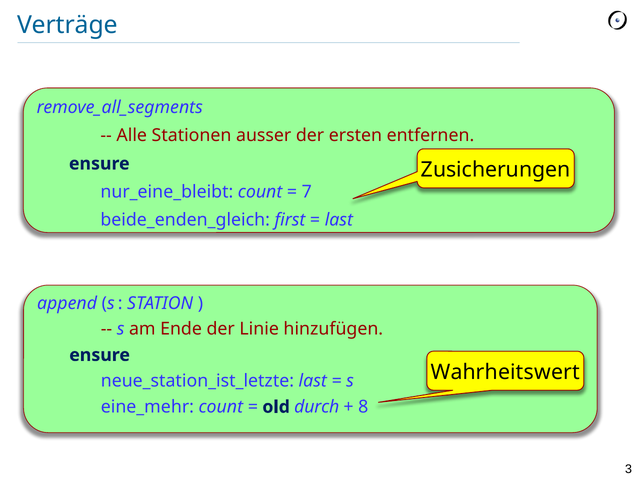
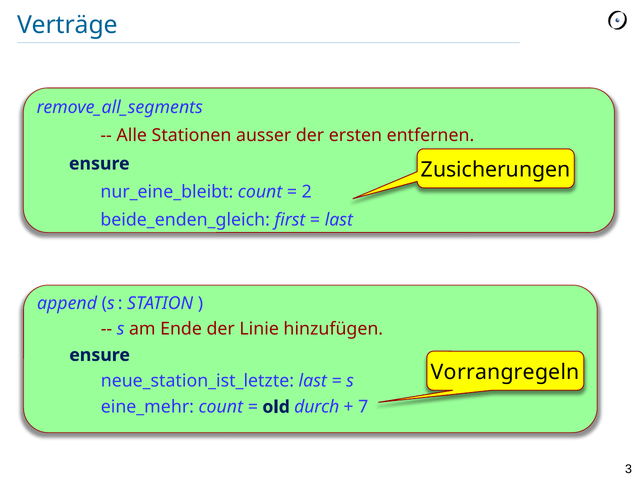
7: 7 -> 2 (307, 192)
Wahrheitswert: Wahrheitswert -> Vorrangregeln (505, 372)
8: 8 -> 7 (363, 406)
